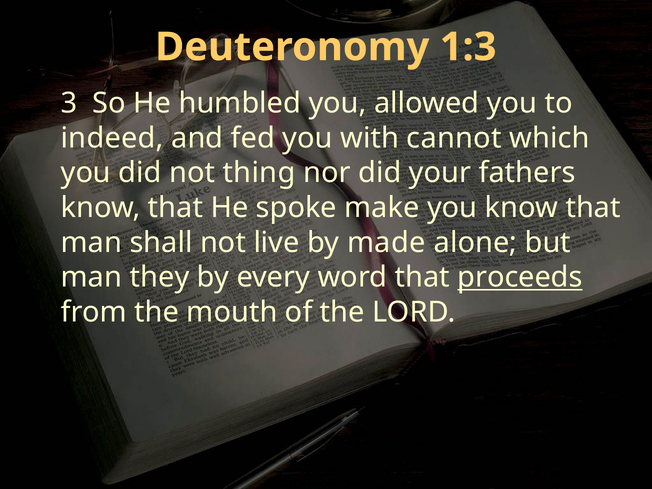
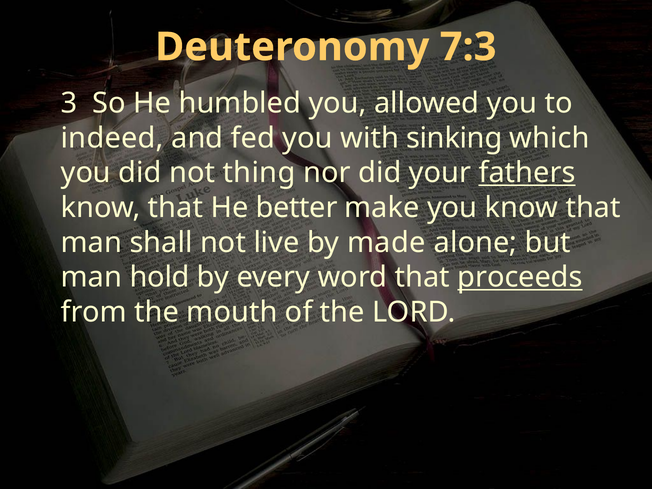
1:3: 1:3 -> 7:3 (468, 47)
cannot: cannot -> sinking (454, 138)
fathers underline: none -> present (527, 173)
spoke: spoke -> better (297, 208)
they: they -> hold (160, 277)
